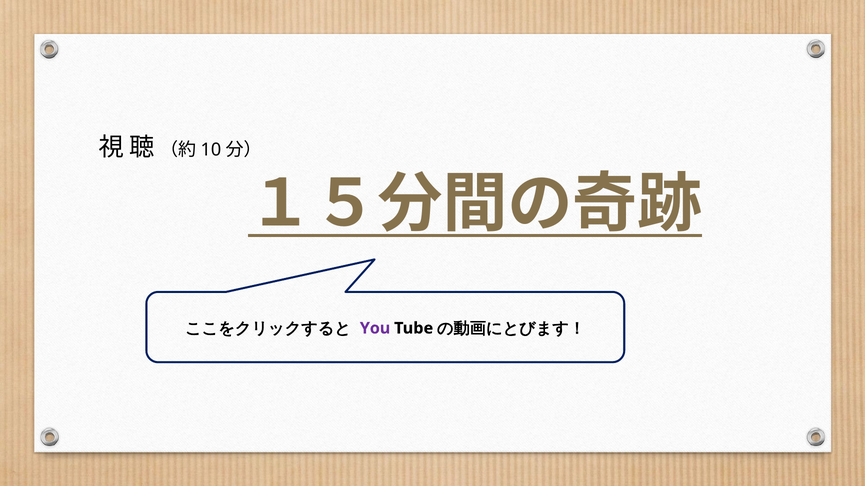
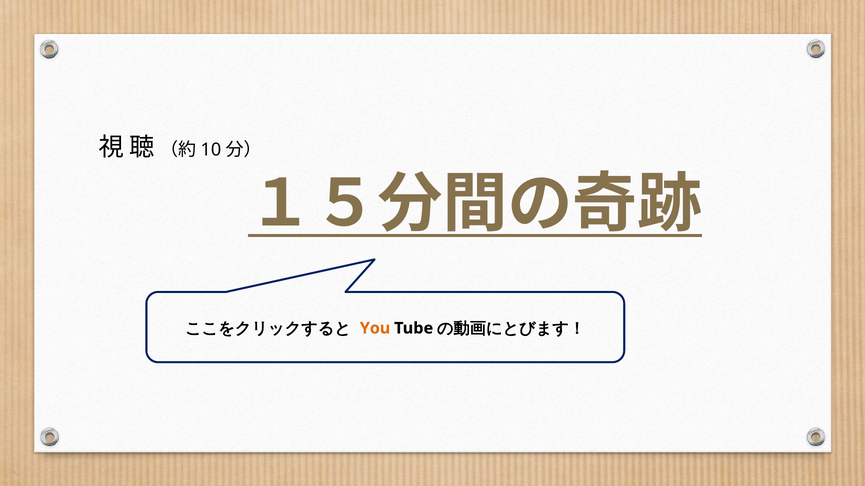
You colour: purple -> orange (375, 329)
